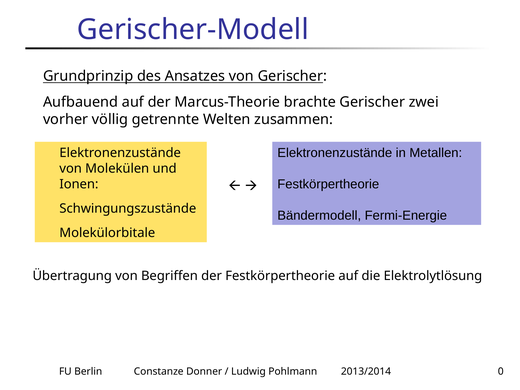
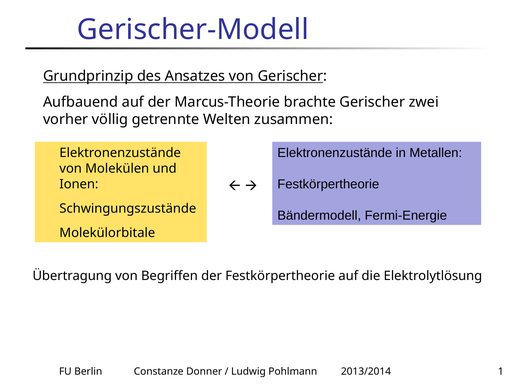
0: 0 -> 1 (501, 371)
